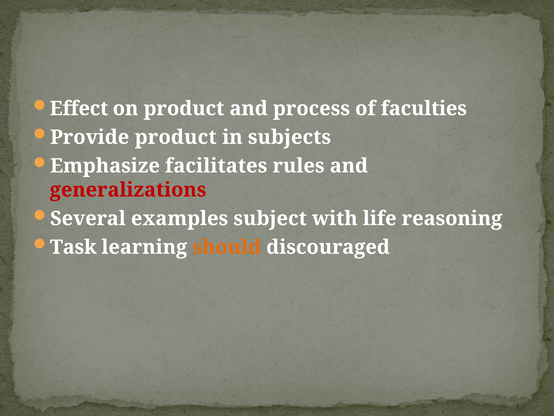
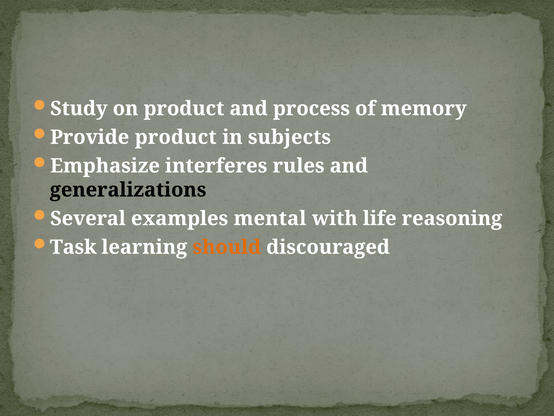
Effect: Effect -> Study (79, 108)
faculties: faculties -> memory (424, 108)
facilitates: facilitates -> interferes (216, 166)
generalizations colour: red -> black (128, 190)
subject: subject -> mental (270, 218)
